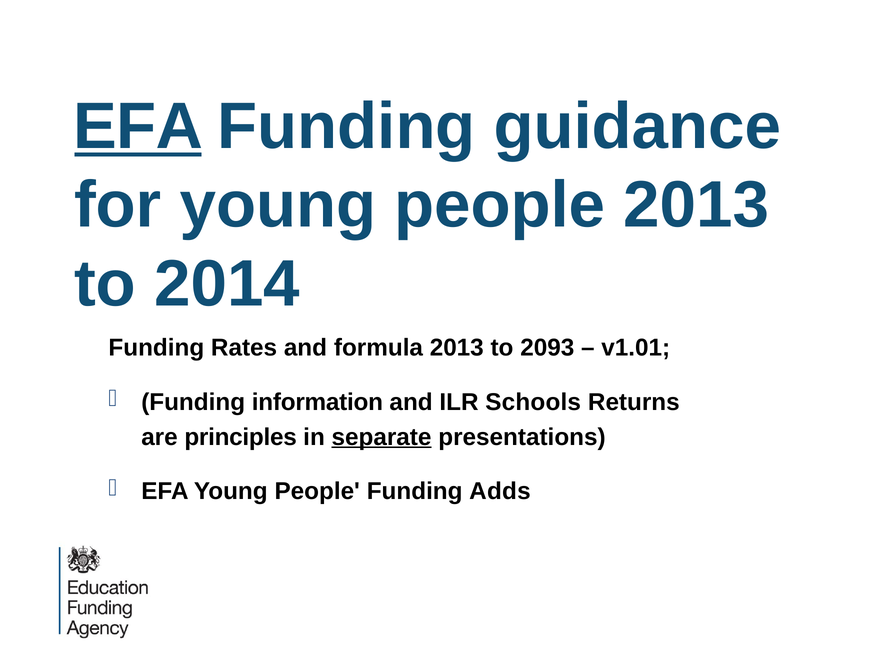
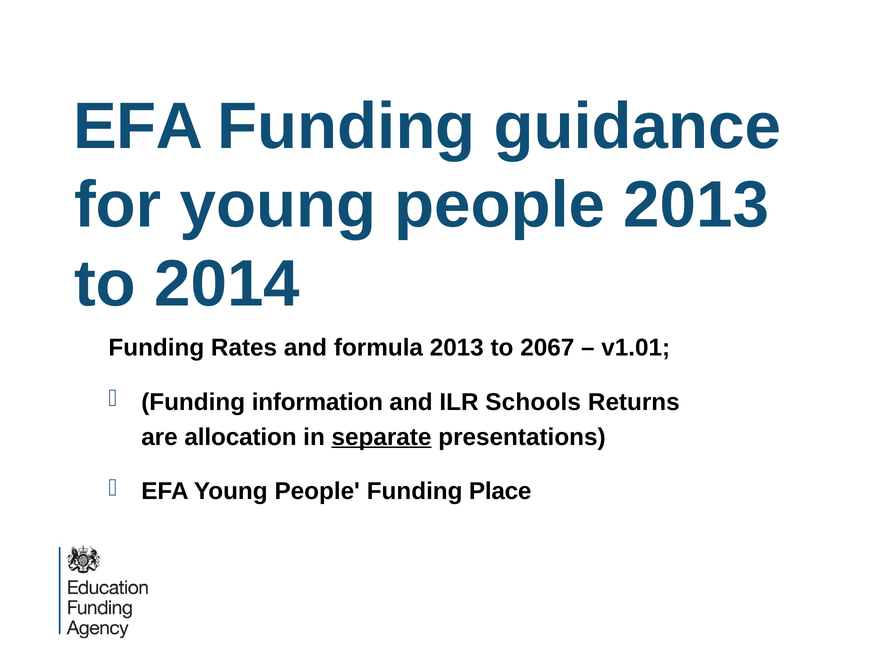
EFA underline: present -> none (138, 126)
2093: 2093 -> 2067 (547, 347)
principles: principles -> allocation (241, 437)
Adds: Adds -> Place (500, 491)
